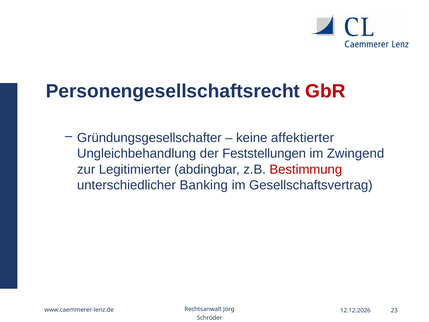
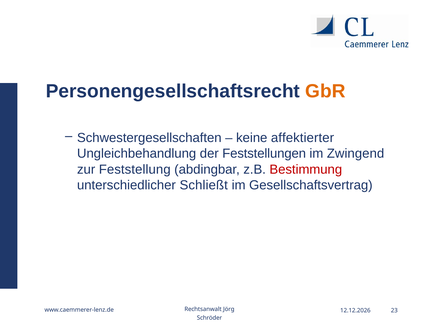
GbR colour: red -> orange (325, 91)
Gründungsgesellschafter: Gründungsgesellschafter -> Schwestergesellschaften (149, 138)
Legitimierter: Legitimierter -> Feststellung (135, 169)
Banking: Banking -> Schließt (204, 185)
